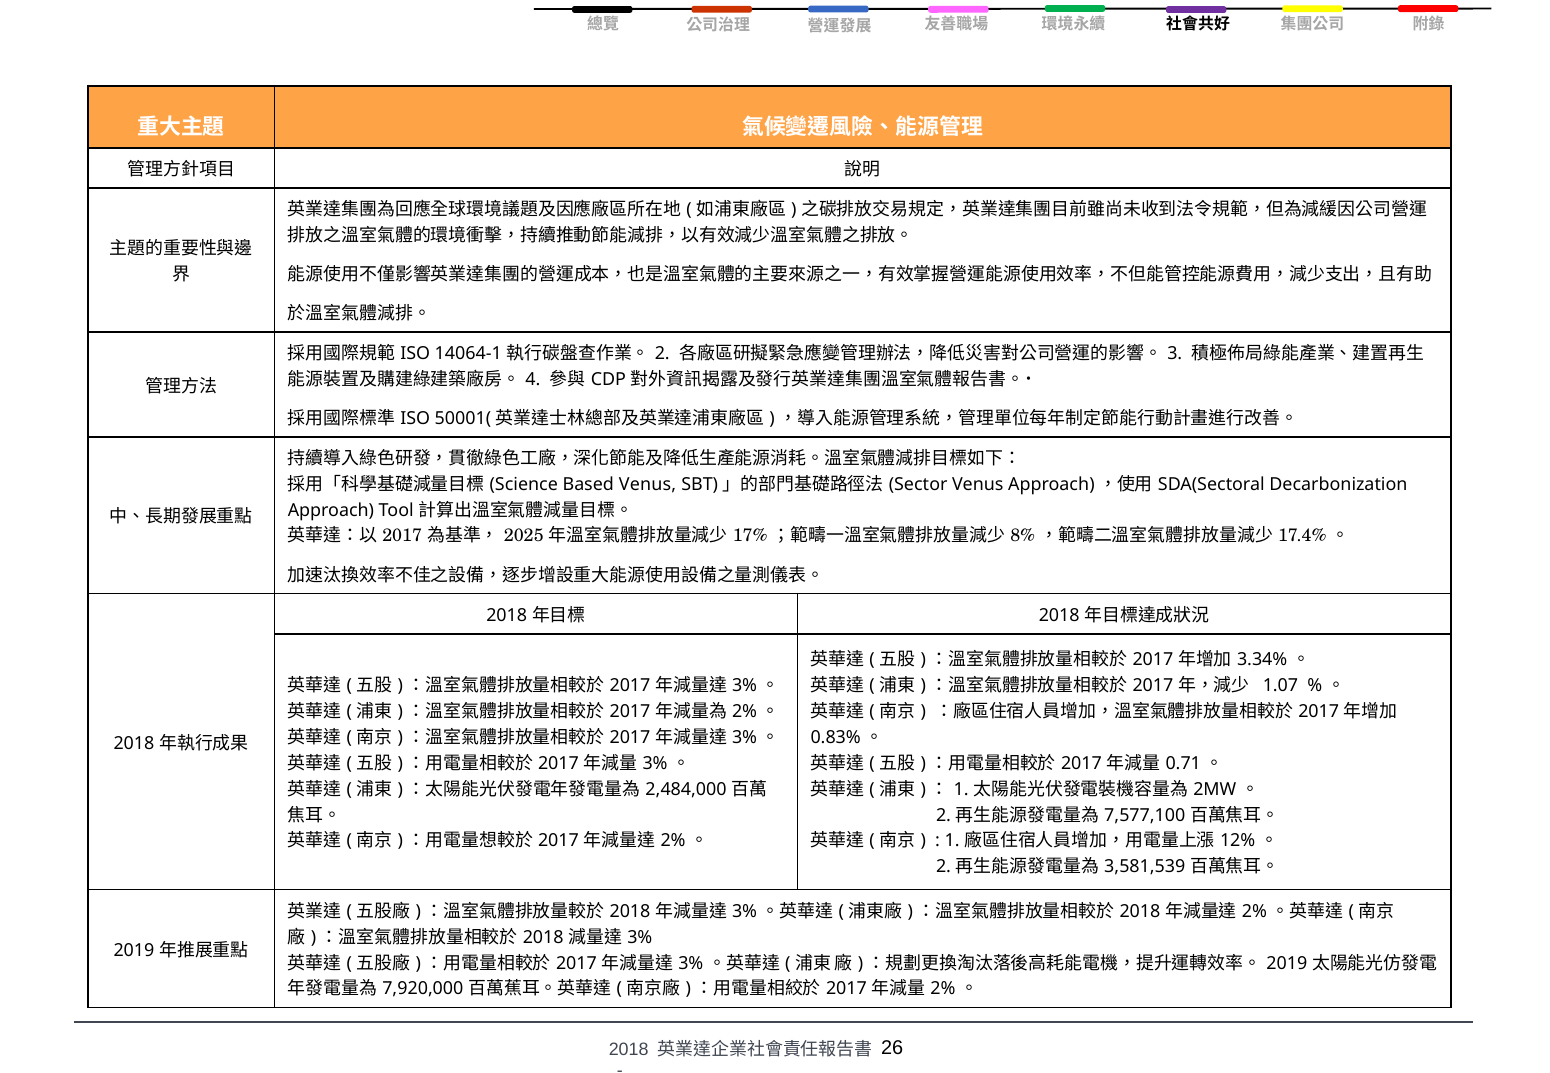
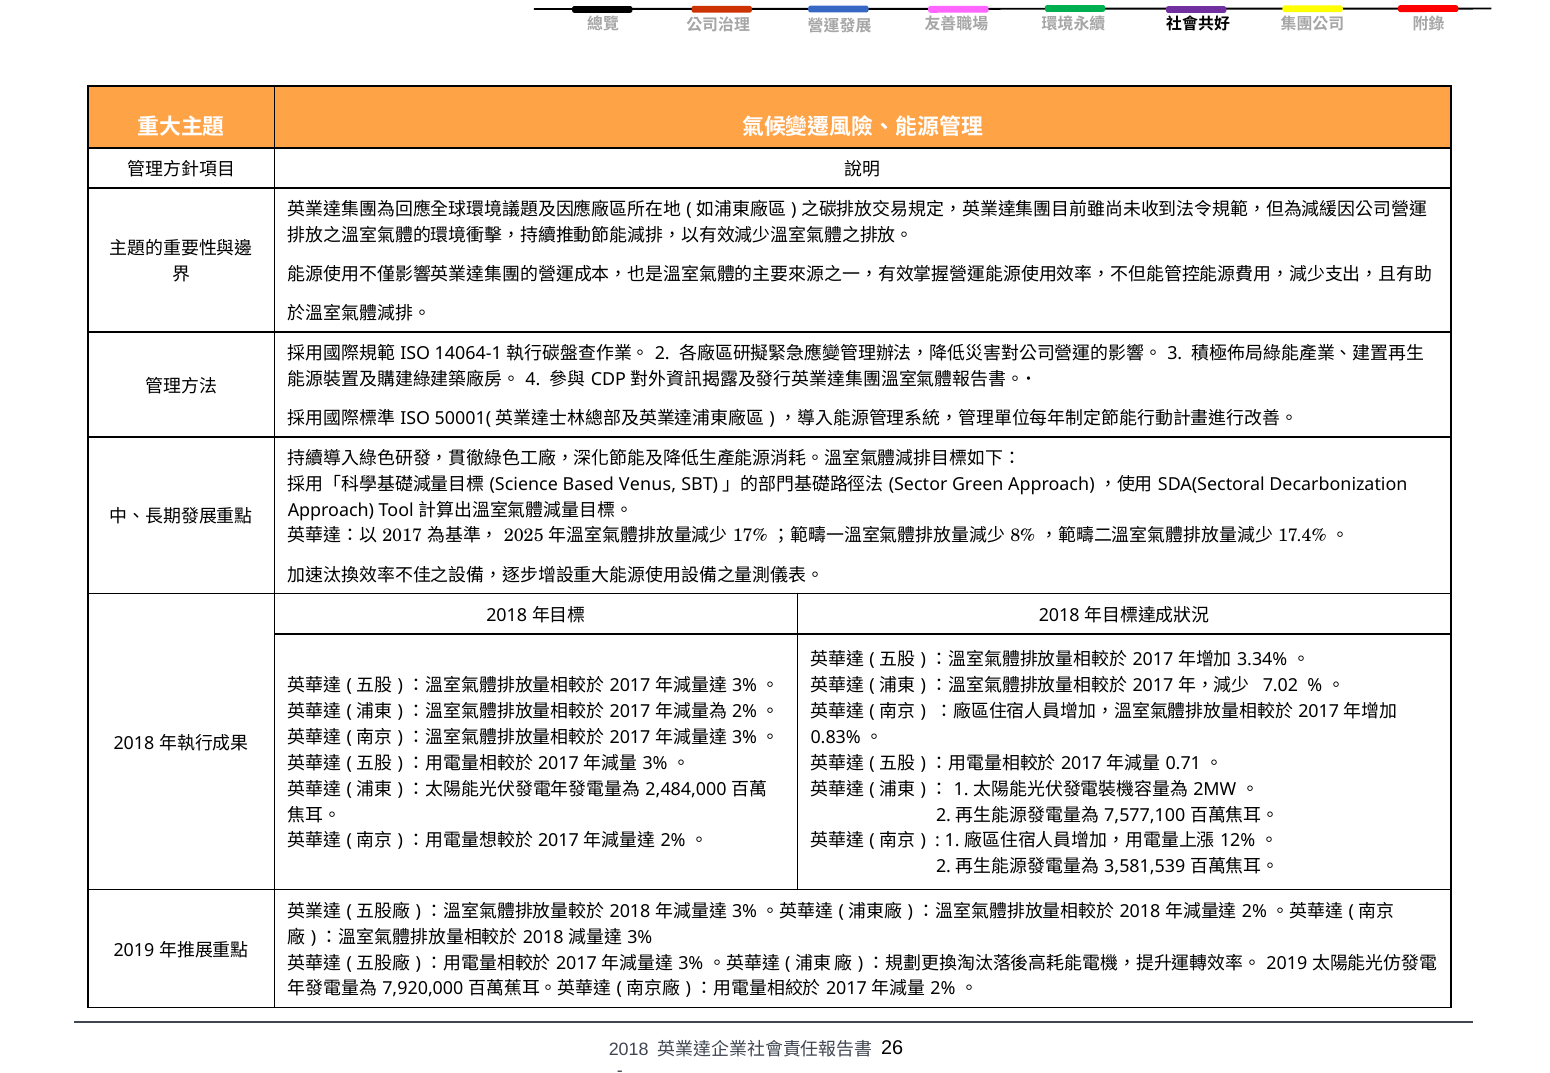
Venus: Venus -> Green (978, 485)
1.07: 1.07 -> 7.02 (1280, 686)
